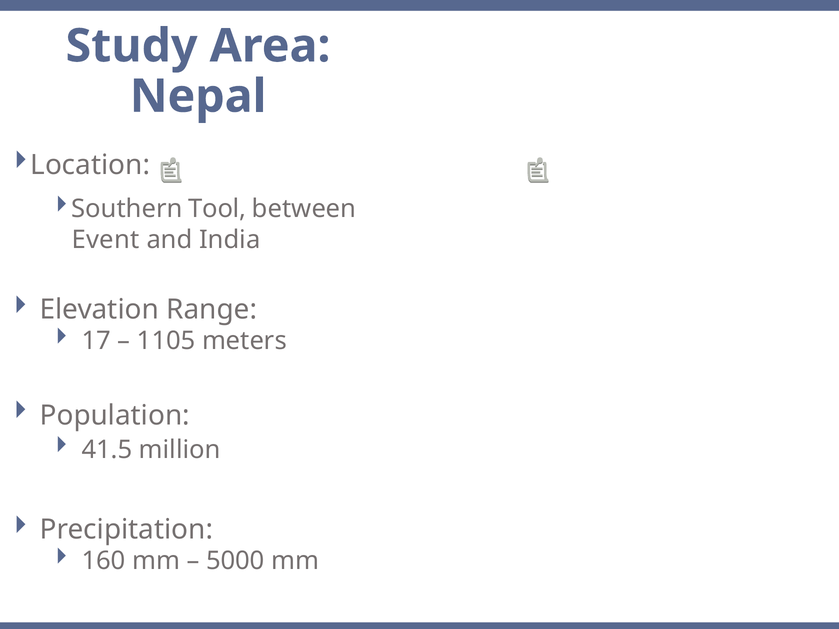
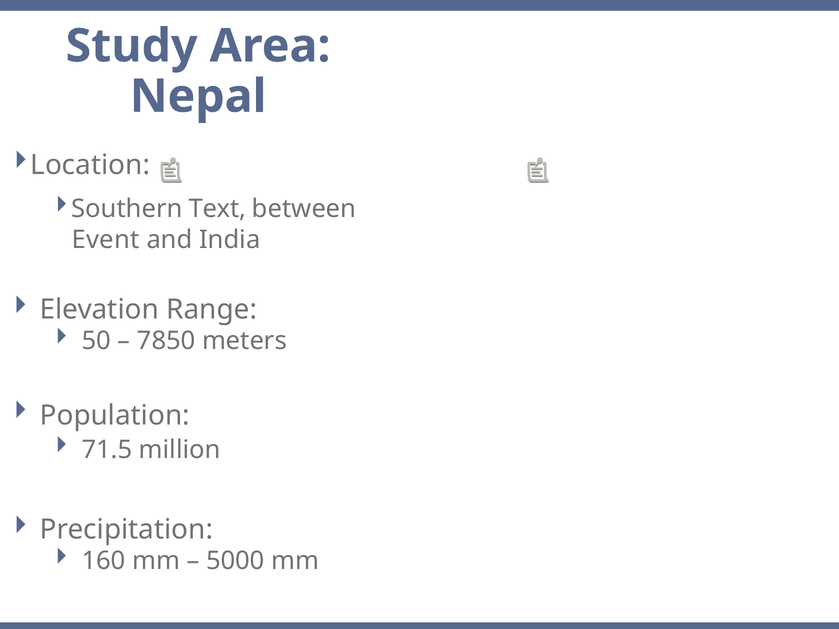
Tool: Tool -> Text (217, 209)
17: 17 -> 50 (96, 341)
1105: 1105 -> 7850 (166, 341)
41.5: 41.5 -> 71.5 (107, 450)
